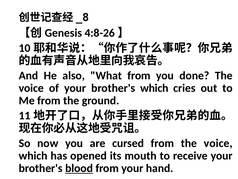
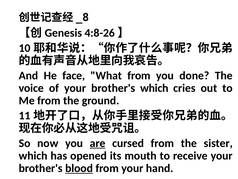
also: also -> face (74, 75)
are underline: none -> present (98, 143)
from the voice: voice -> sister (218, 143)
